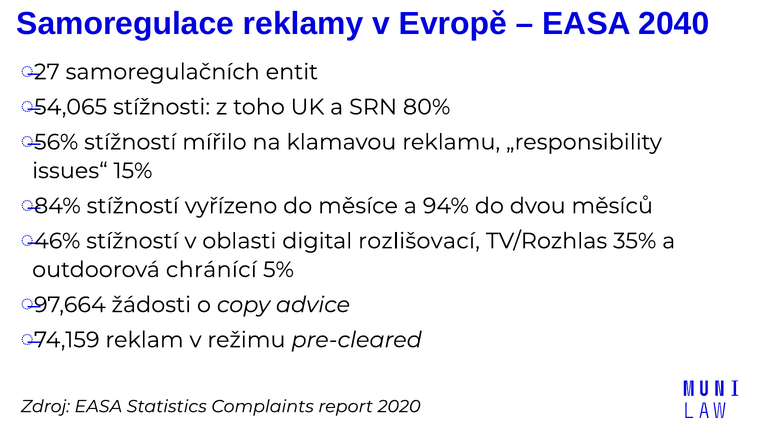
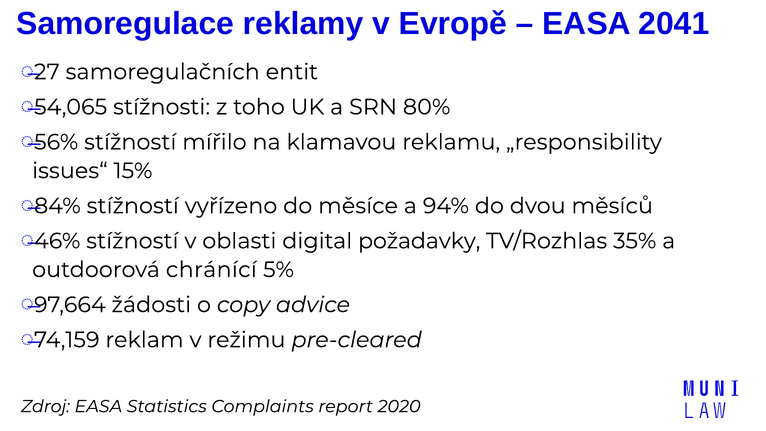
2040: 2040 -> 2041 (674, 24)
rozlišovací: rozlišovací -> požadavky (419, 241)
